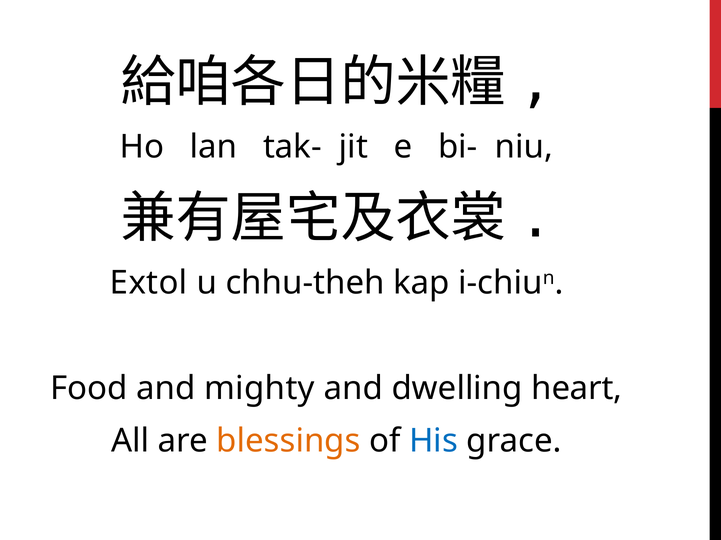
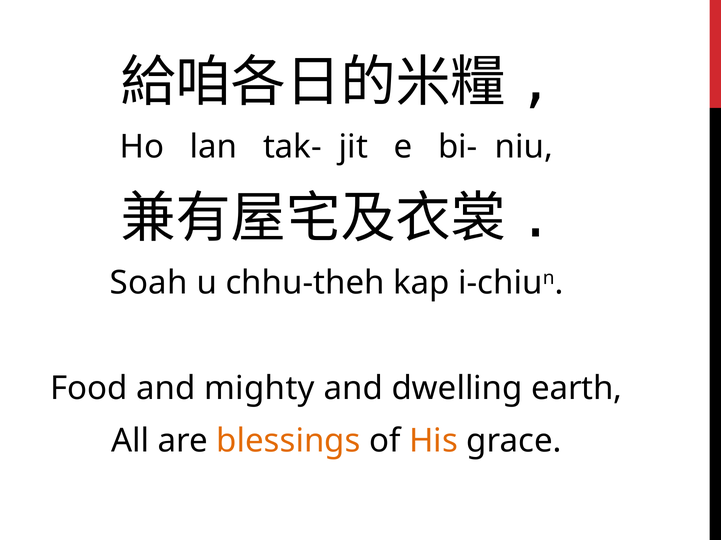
Extol: Extol -> Soah (149, 283)
heart: heart -> earth (577, 389)
His colour: blue -> orange (433, 441)
